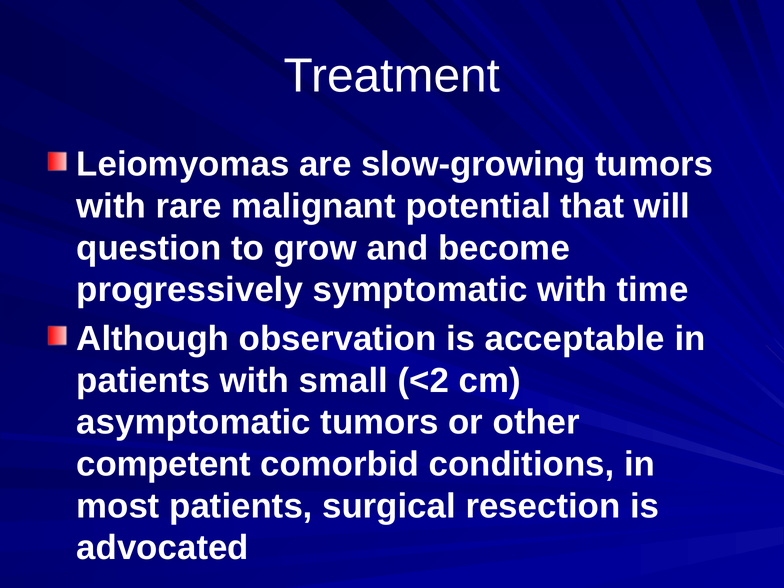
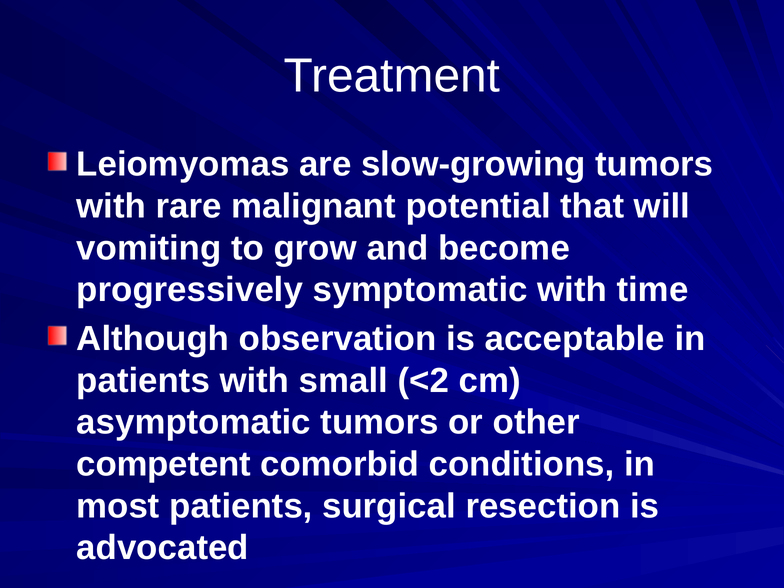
question: question -> vomiting (149, 248)
